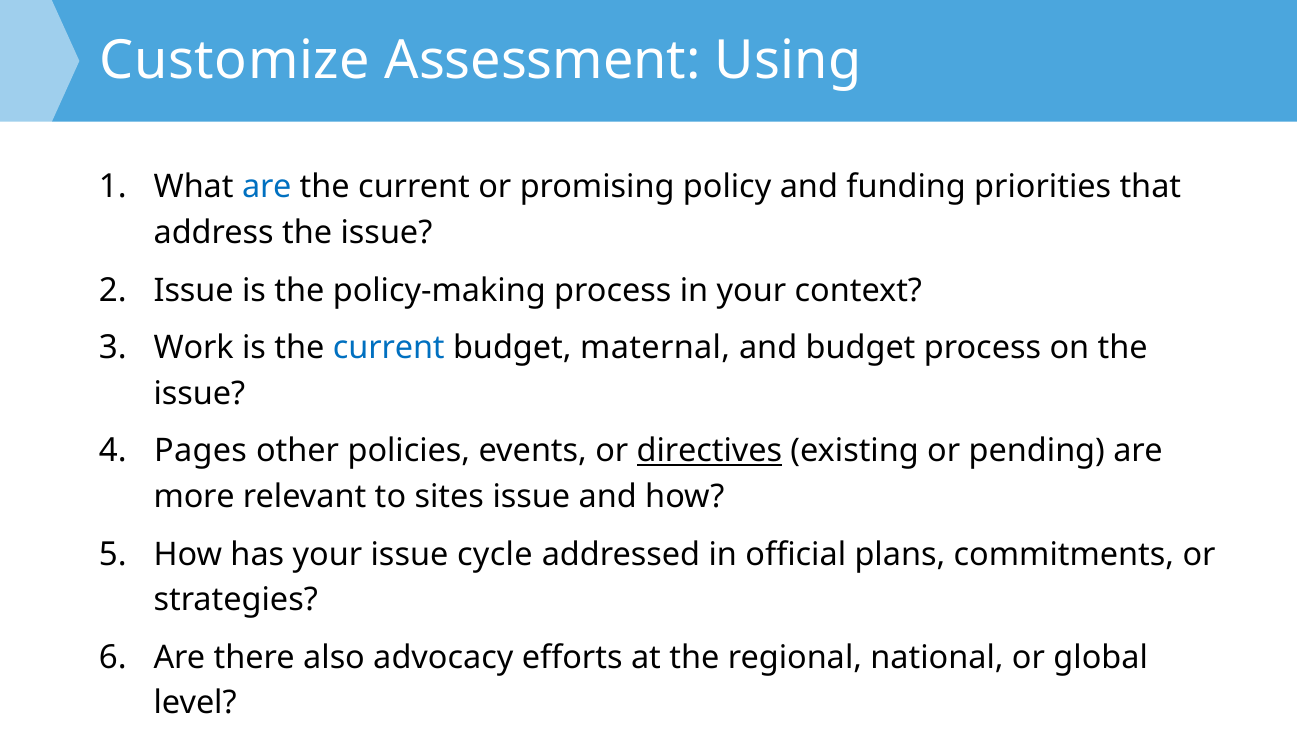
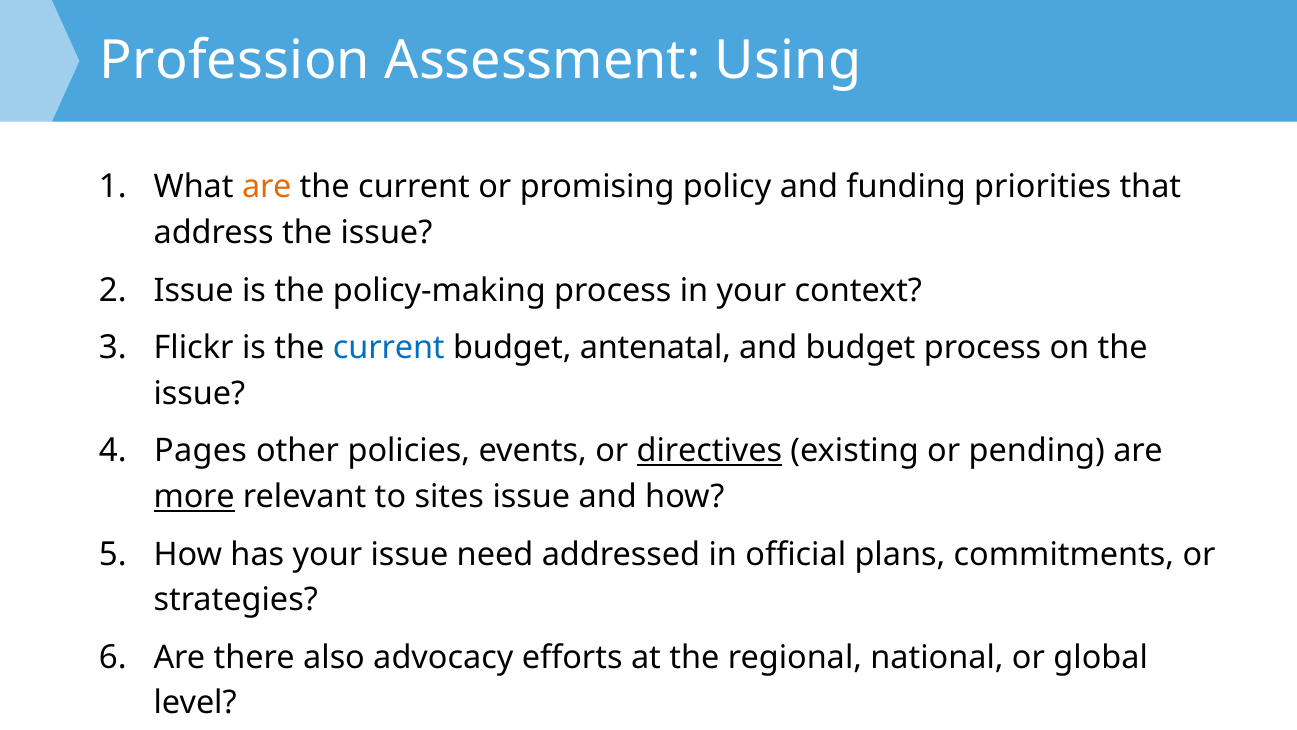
Customize: Customize -> Profession (235, 60)
are colour: blue -> orange (267, 187)
Work: Work -> Flickr (194, 348)
maternal: maternal -> antenatal (655, 348)
more underline: none -> present (194, 496)
cycle: cycle -> need (495, 554)
